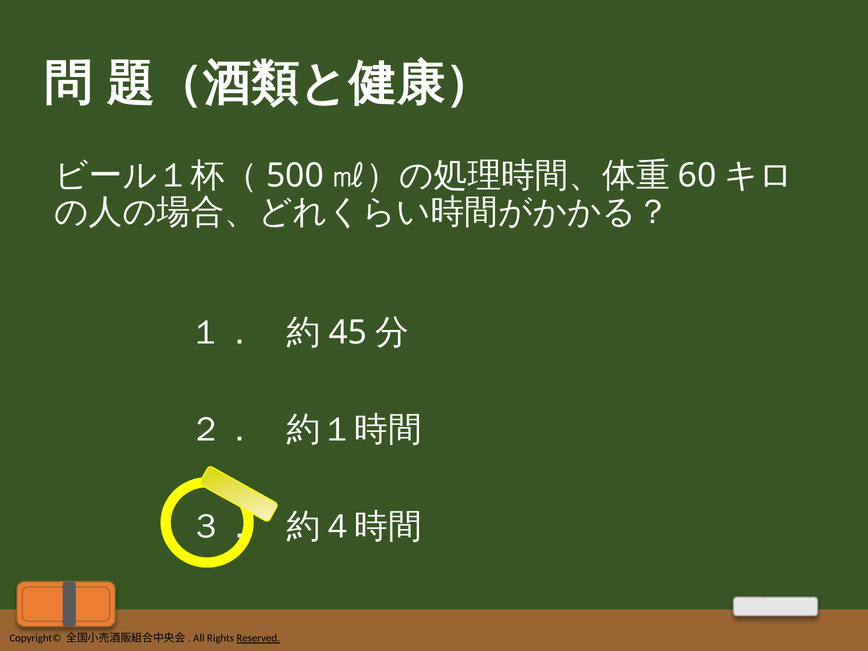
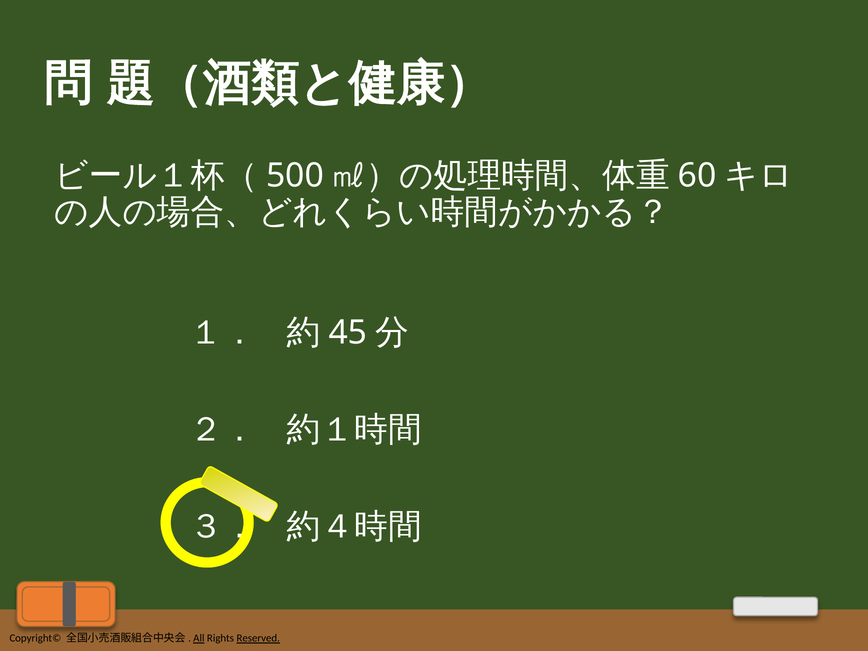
All underline: none -> present (199, 638)
